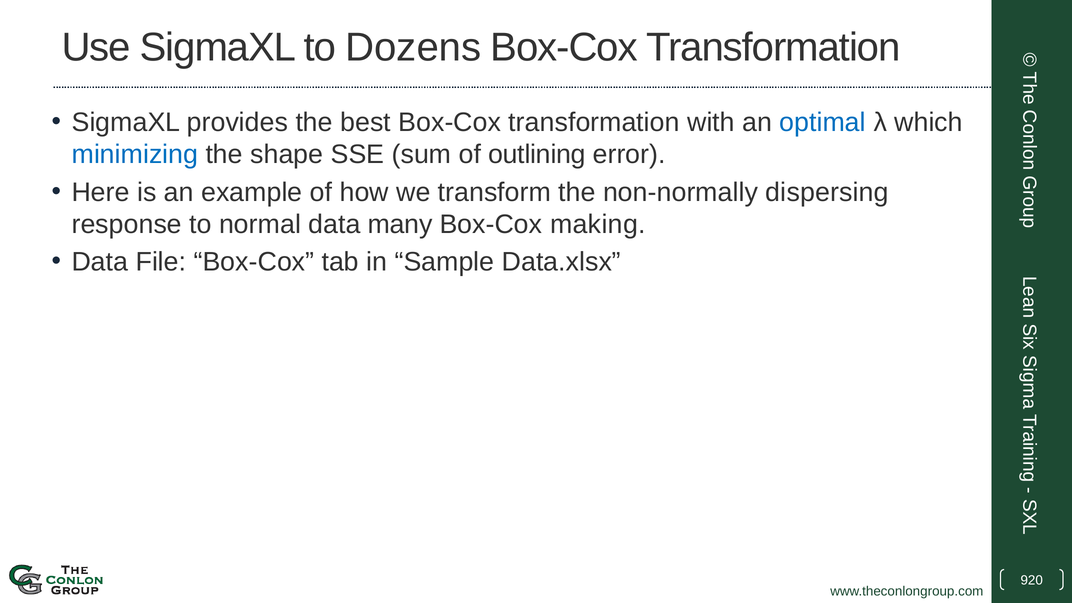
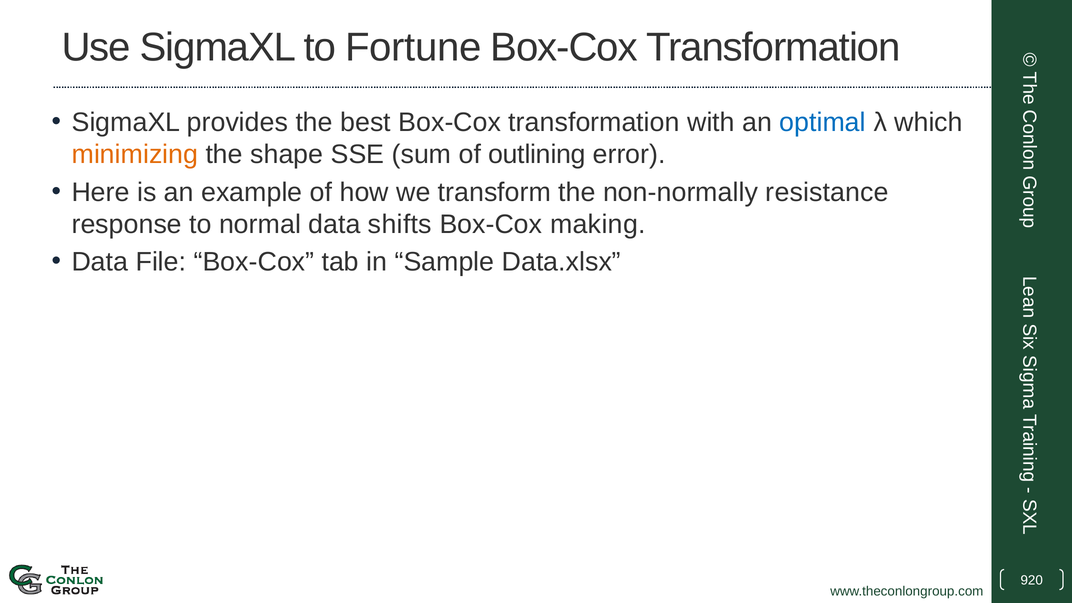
Dozens: Dozens -> Fortune (413, 48)
minimizing colour: blue -> orange (135, 155)
dispersing: dispersing -> resistance (827, 192)
many: many -> shifts (400, 224)
